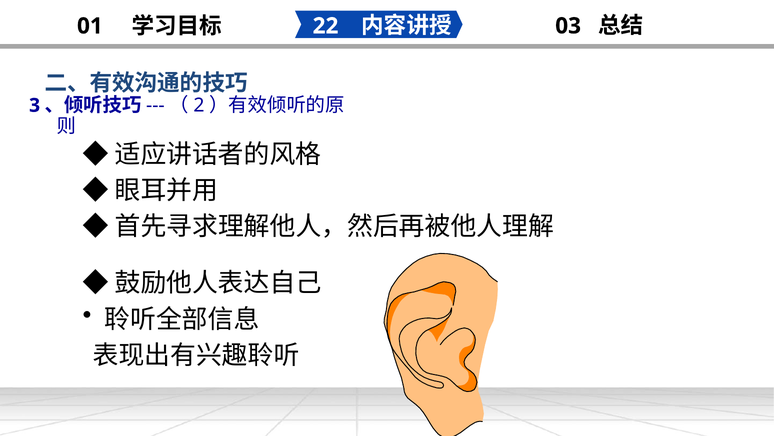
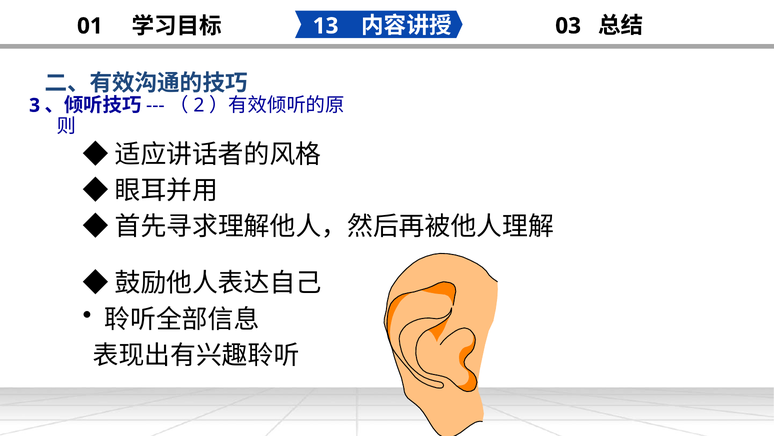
22: 22 -> 13 (326, 26)
